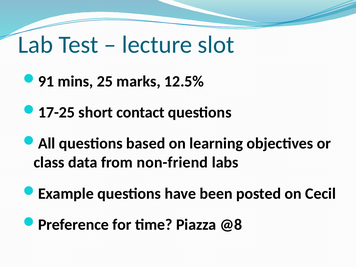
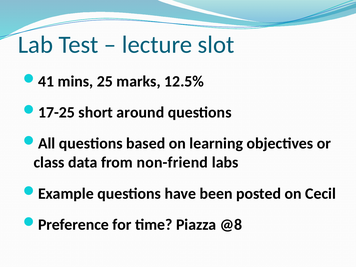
91: 91 -> 41 (46, 81)
contact: contact -> around (140, 112)
